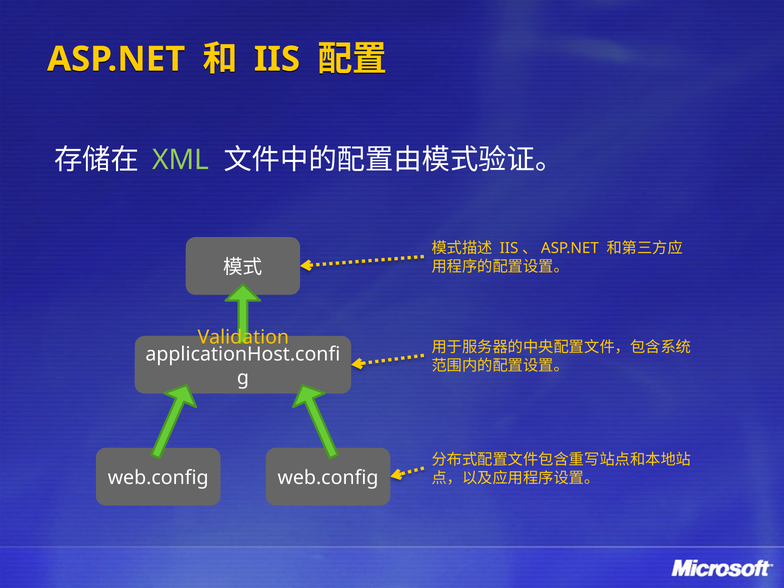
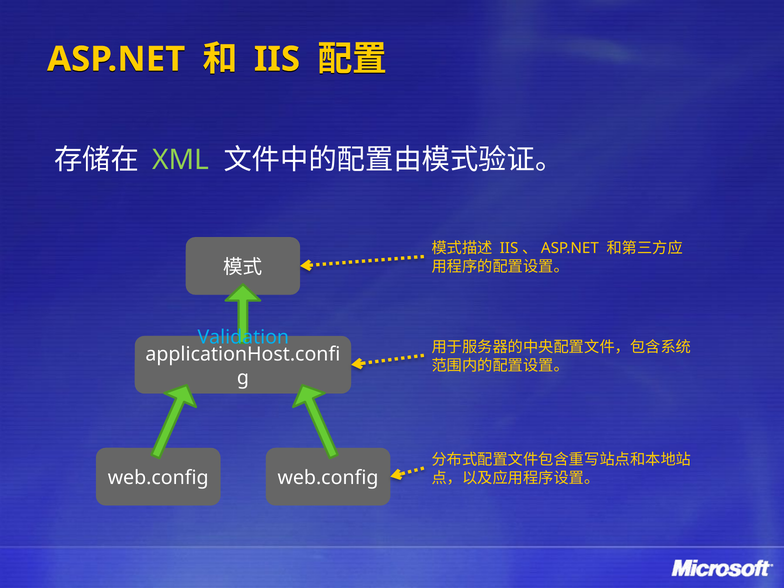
Validation colour: yellow -> light blue (243, 337)
